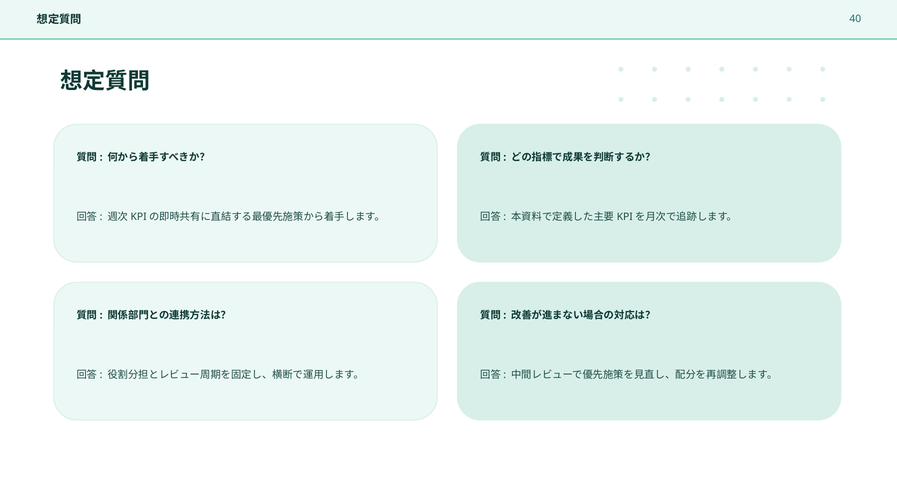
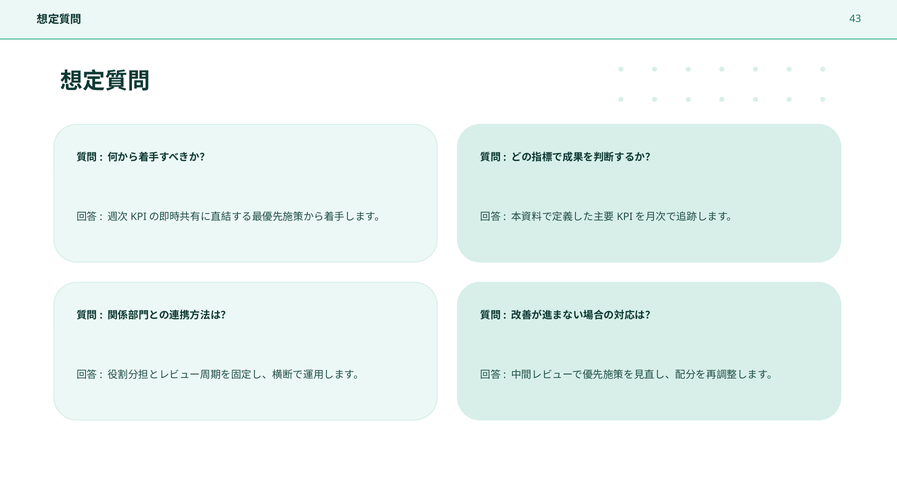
40: 40 -> 43 (855, 19)
